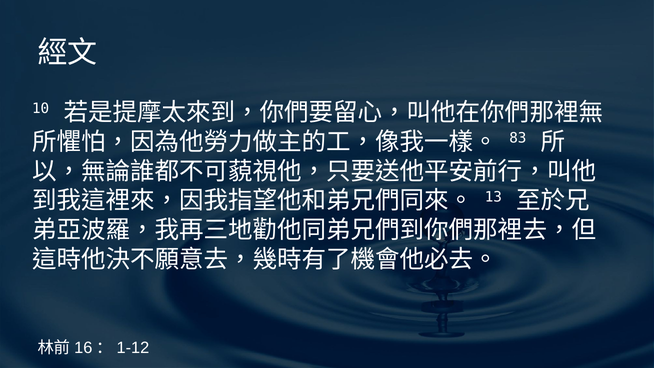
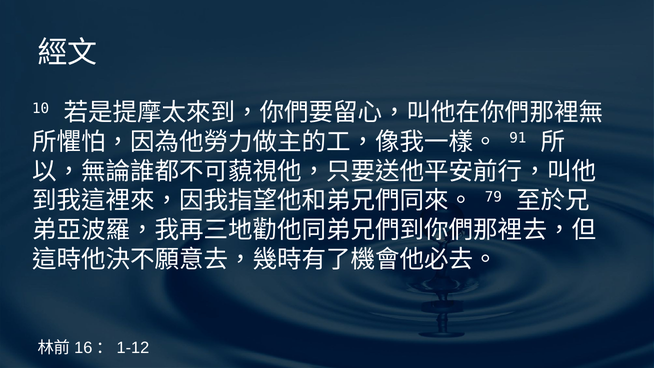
83: 83 -> 91 (518, 138)
13: 13 -> 79 (493, 197)
